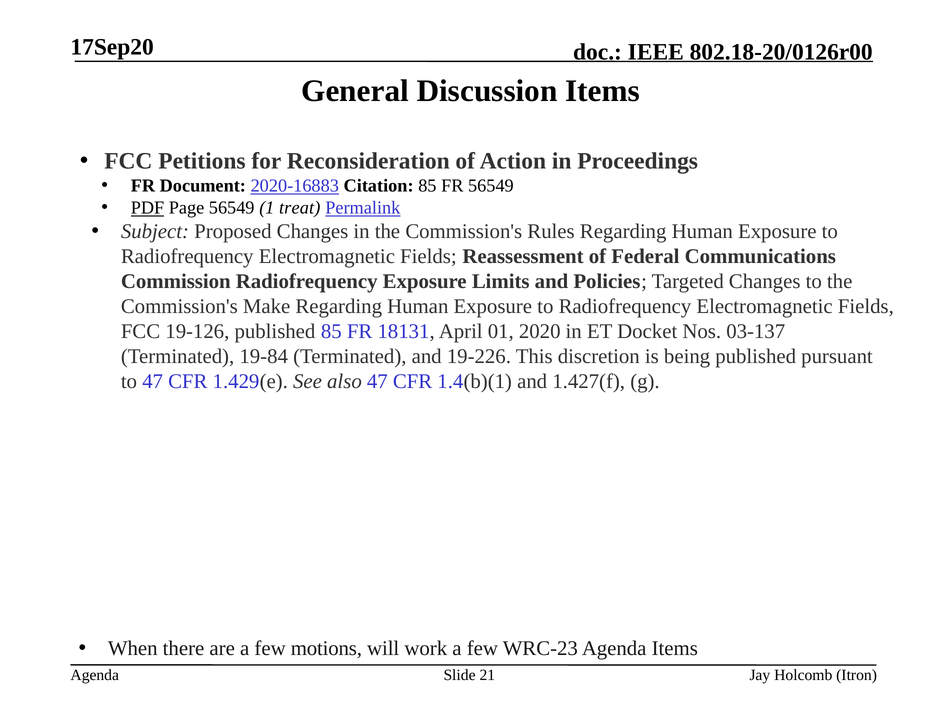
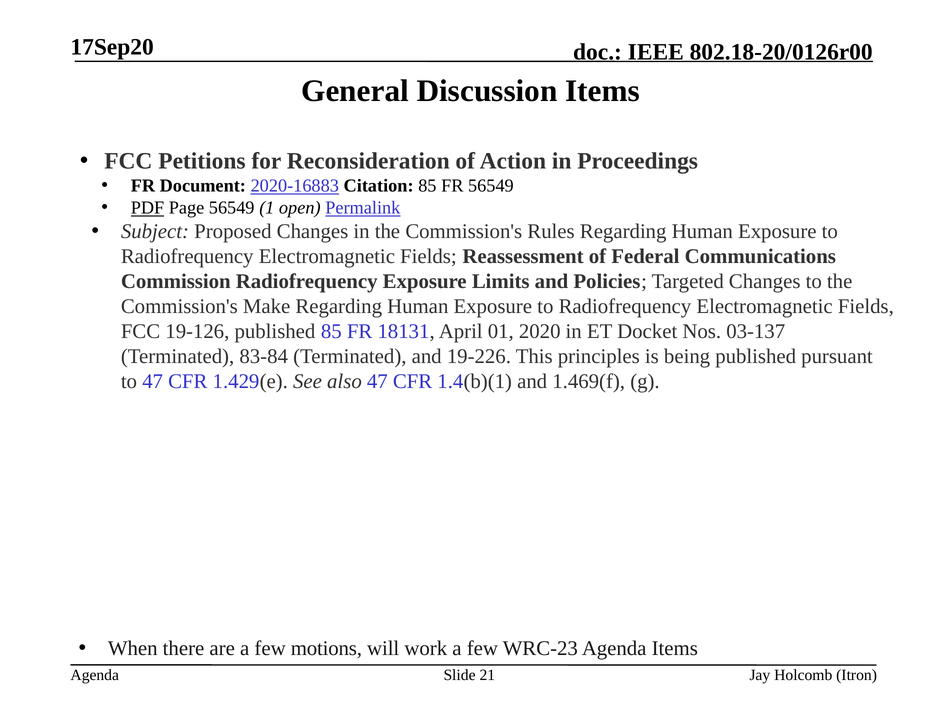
treat: treat -> open (300, 208)
19-84: 19-84 -> 83-84 (264, 357)
discretion: discretion -> principles (599, 357)
1.427(f: 1.427(f -> 1.469(f (589, 382)
